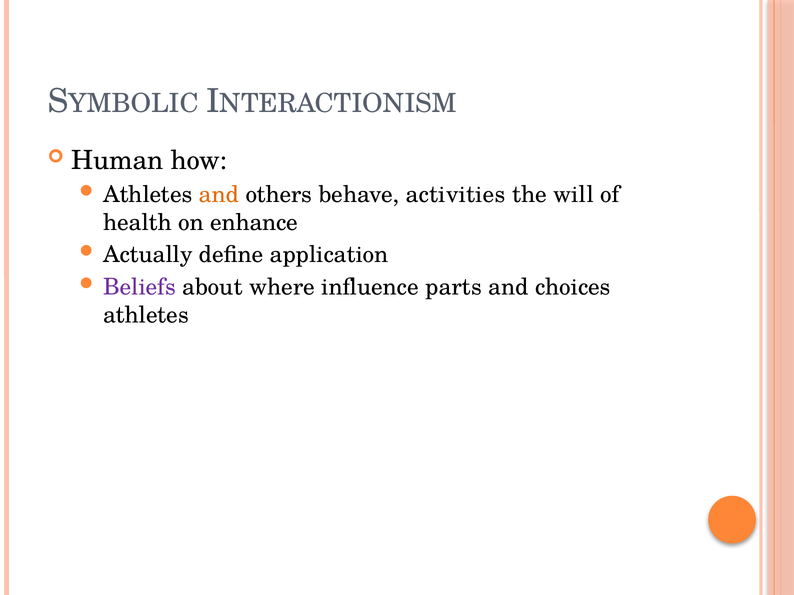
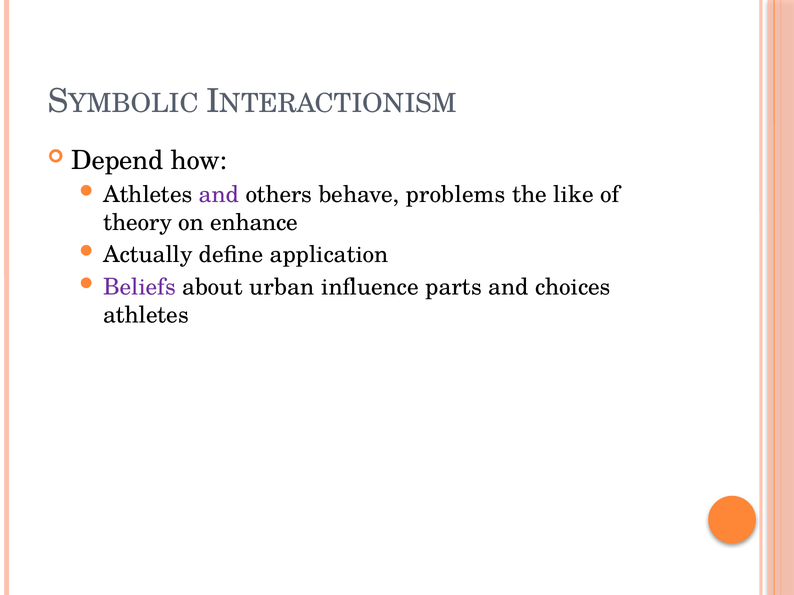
Human: Human -> Depend (117, 161)
and colour: orange -> purple (219, 195)
activities: activities -> problems (456, 195)
will: will -> like (574, 195)
health: health -> theory (138, 223)
where: where -> urban (282, 287)
